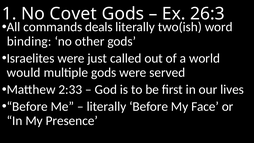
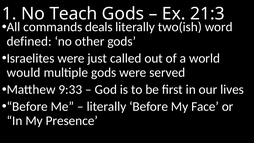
Covet: Covet -> Teach (73, 14)
26:3: 26:3 -> 21:3 (207, 14)
binding: binding -> defined (29, 41)
2:33: 2:33 -> 9:33 (70, 89)
